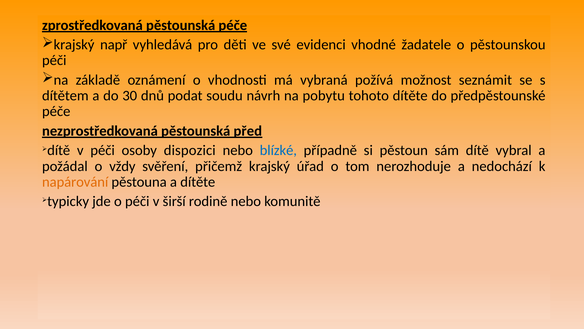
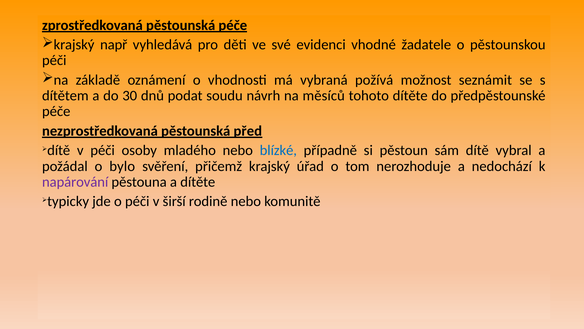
pobytu: pobytu -> měsíců (324, 96)
dispozici: dispozici -> mladého (190, 150)
vždy: vždy -> bylo (122, 166)
napárování colour: orange -> purple (75, 182)
